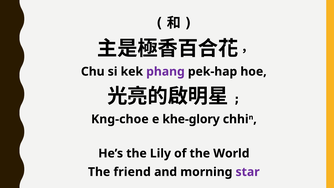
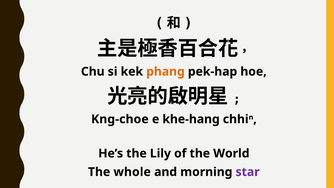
phang colour: purple -> orange (165, 72)
khe-glory: khe-glory -> khe-hang (191, 119)
friend: friend -> whole (132, 172)
